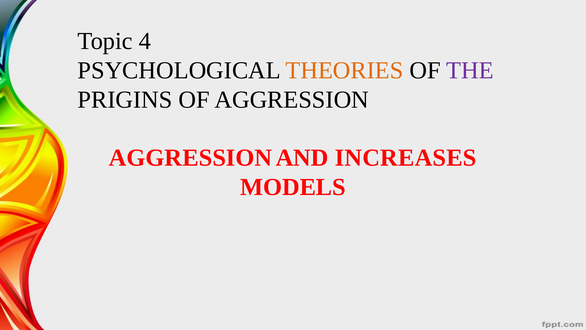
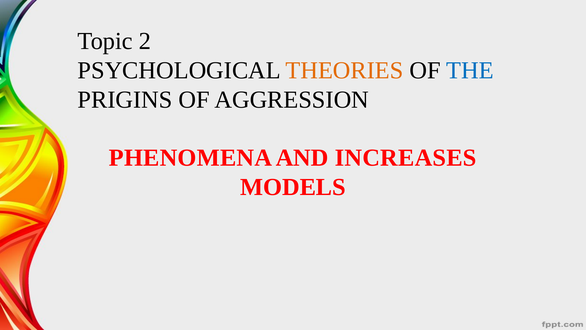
4: 4 -> 2 (145, 41)
THE colour: purple -> blue (470, 70)
AGGRESSION: AGGRESSION -> PHENOMENA (190, 157)
